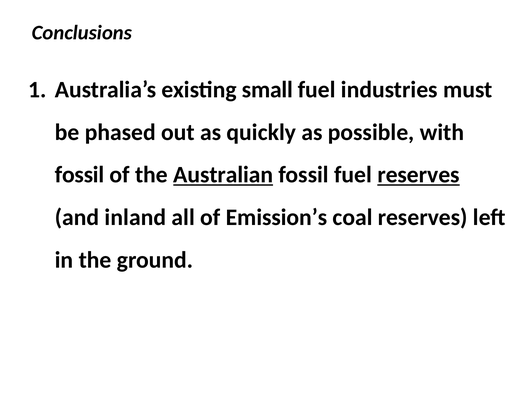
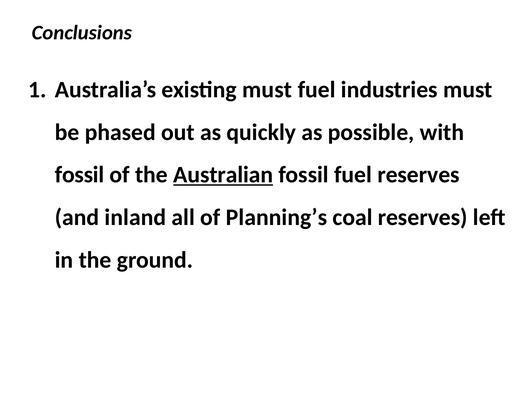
existing small: small -> must (267, 90)
reserves underline: present -> none (419, 175)
Emission’s: Emission’s -> Planning’s (276, 217)
